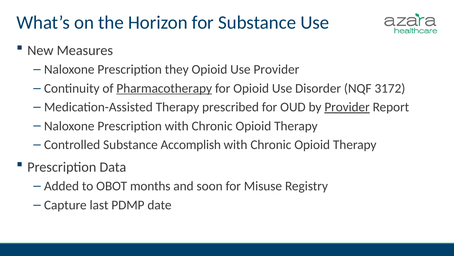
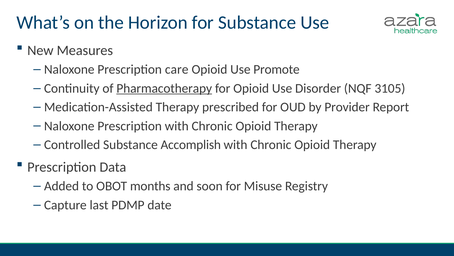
they: they -> care (177, 69)
Use Provider: Provider -> Promote (277, 69)
3172: 3172 -> 3105 (390, 88)
Provider underline: present -> none (347, 107)
